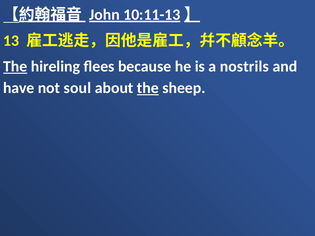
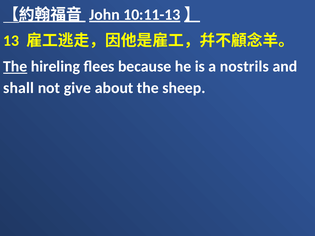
have: have -> shall (19, 88)
soul: soul -> give (77, 88)
the underline: present -> none (148, 88)
